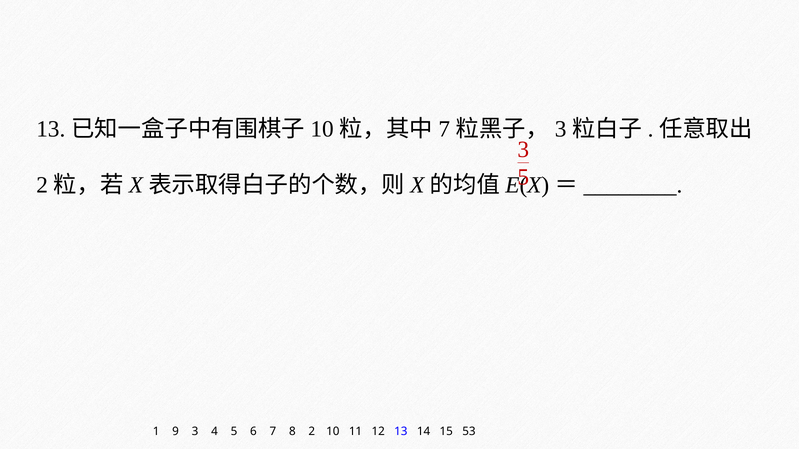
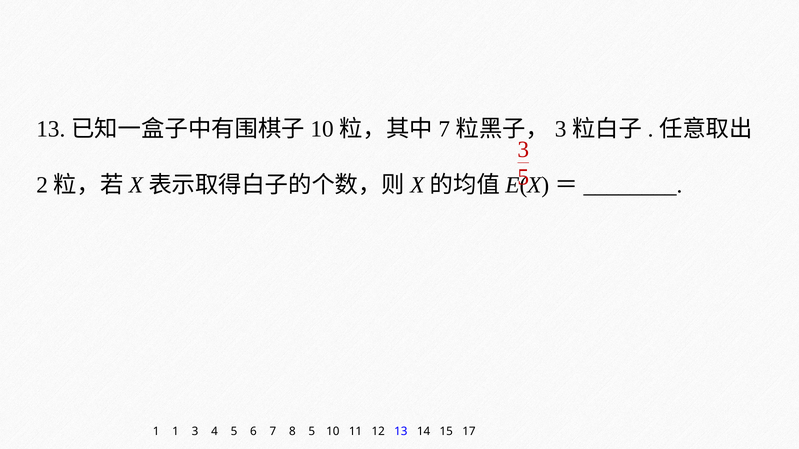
1 9: 9 -> 1 (176, 432)
8 2: 2 -> 5 (312, 432)
53: 53 -> 17 (469, 432)
